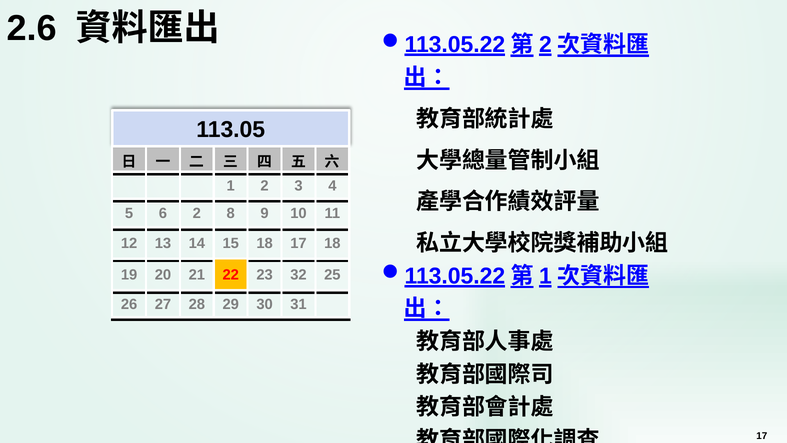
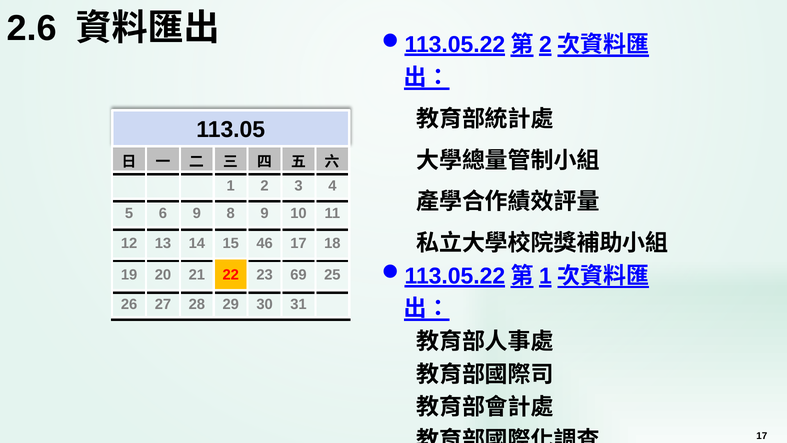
6 2: 2 -> 9 (197, 213)
15 18: 18 -> 46 (265, 243)
32: 32 -> 69 (298, 275)
